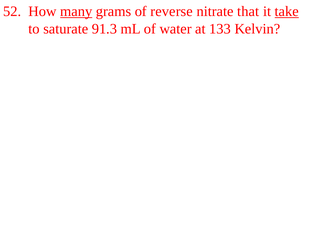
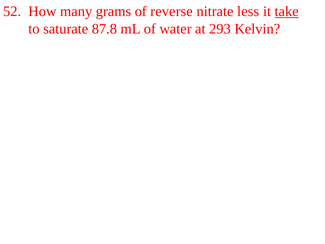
many underline: present -> none (76, 11)
that: that -> less (248, 11)
91.3: 91.3 -> 87.8 (104, 29)
133: 133 -> 293 (220, 29)
